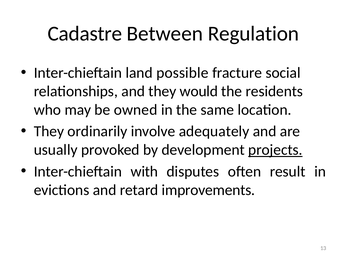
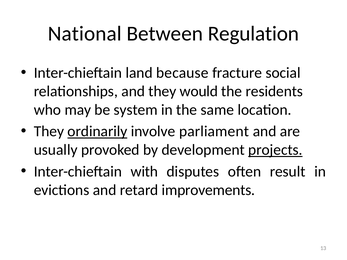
Cadastre: Cadastre -> National (85, 34)
possible: possible -> because (182, 73)
owned: owned -> system (136, 110)
ordinarily underline: none -> present (97, 131)
adequately: adequately -> parliament (214, 131)
